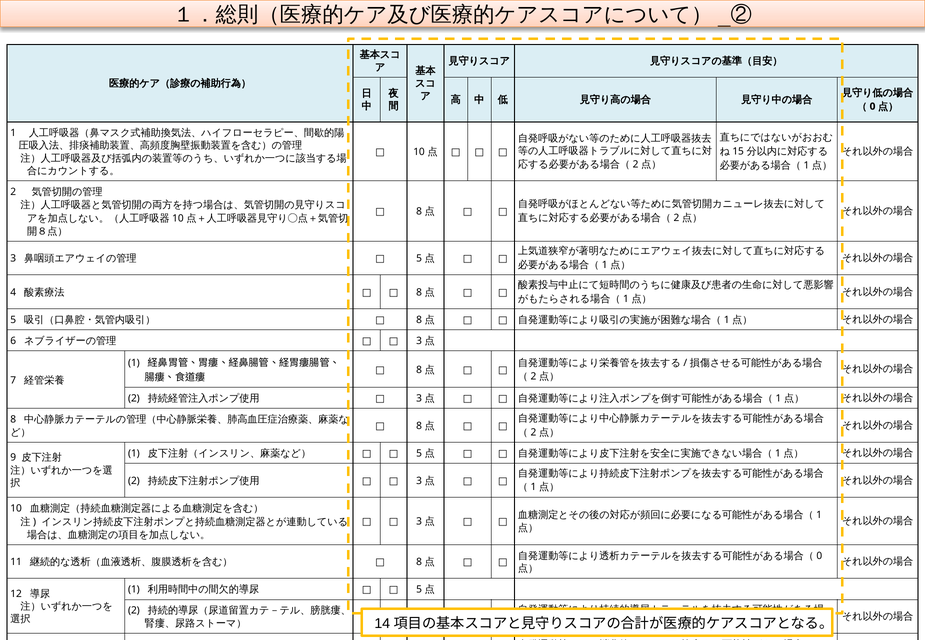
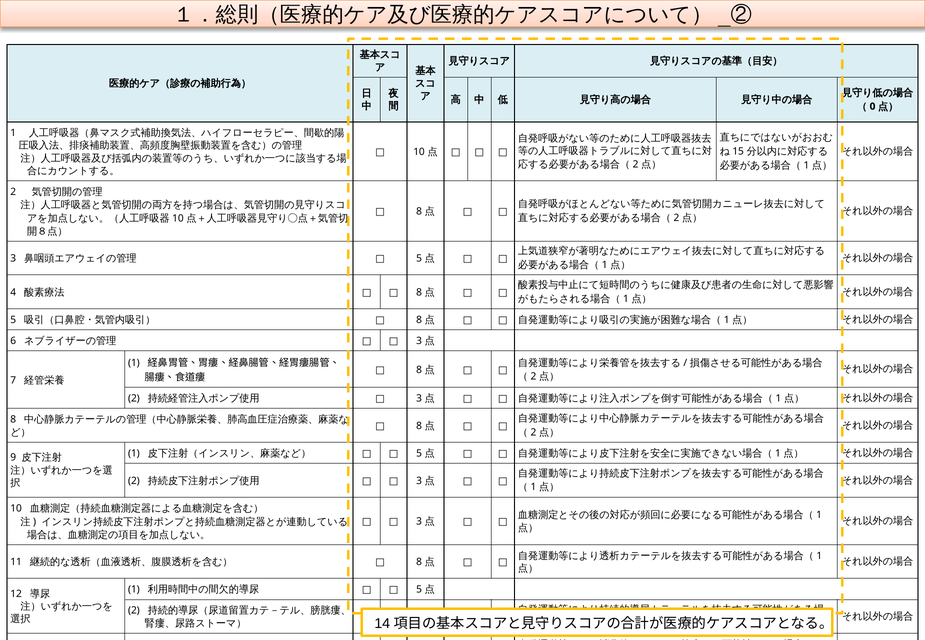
0: 0 -> 1 (819, 556)
